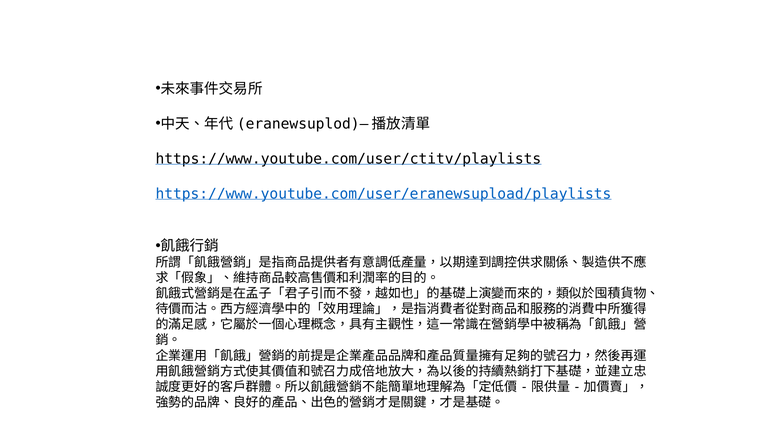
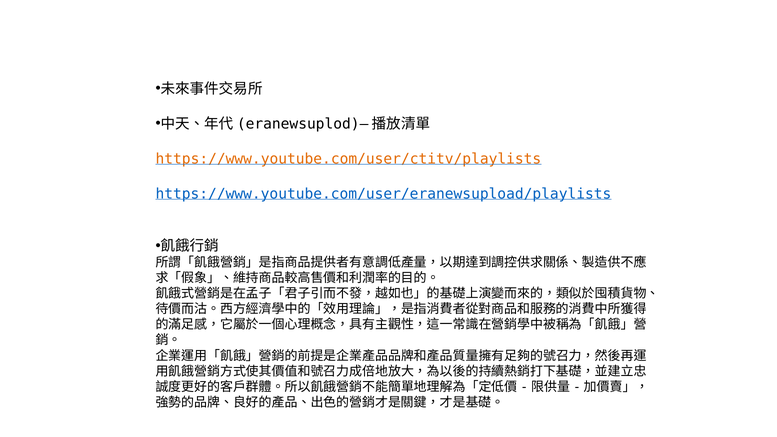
https://www.youtube.com/user/ctitv/playlists colour: black -> orange (348, 159)
